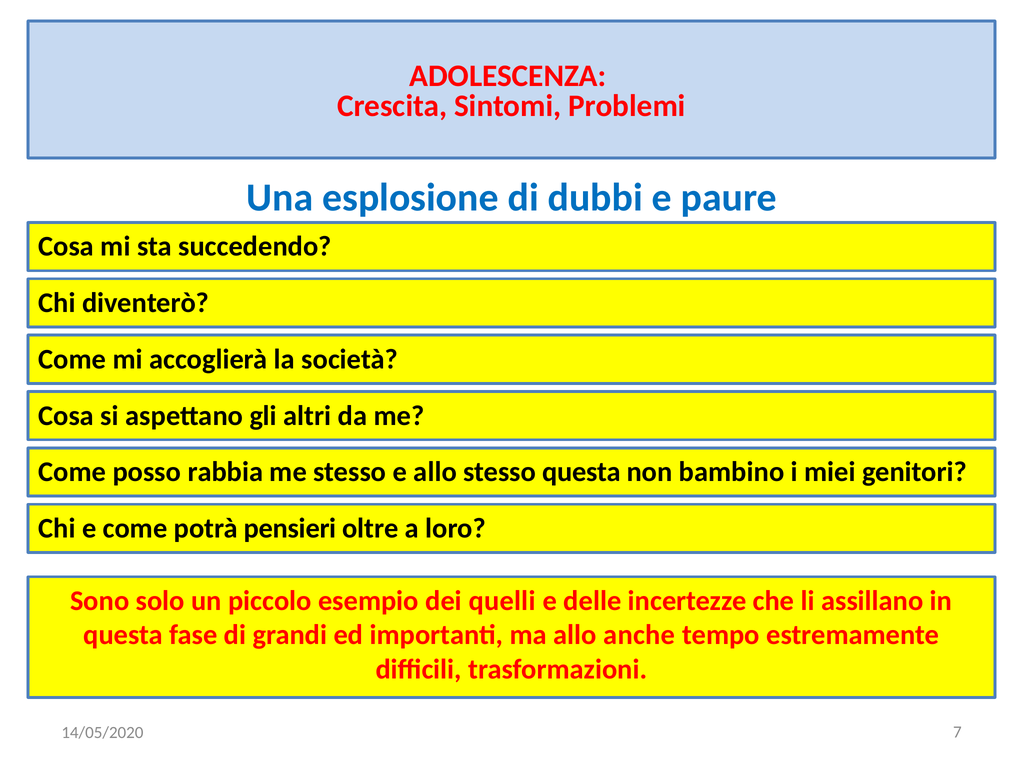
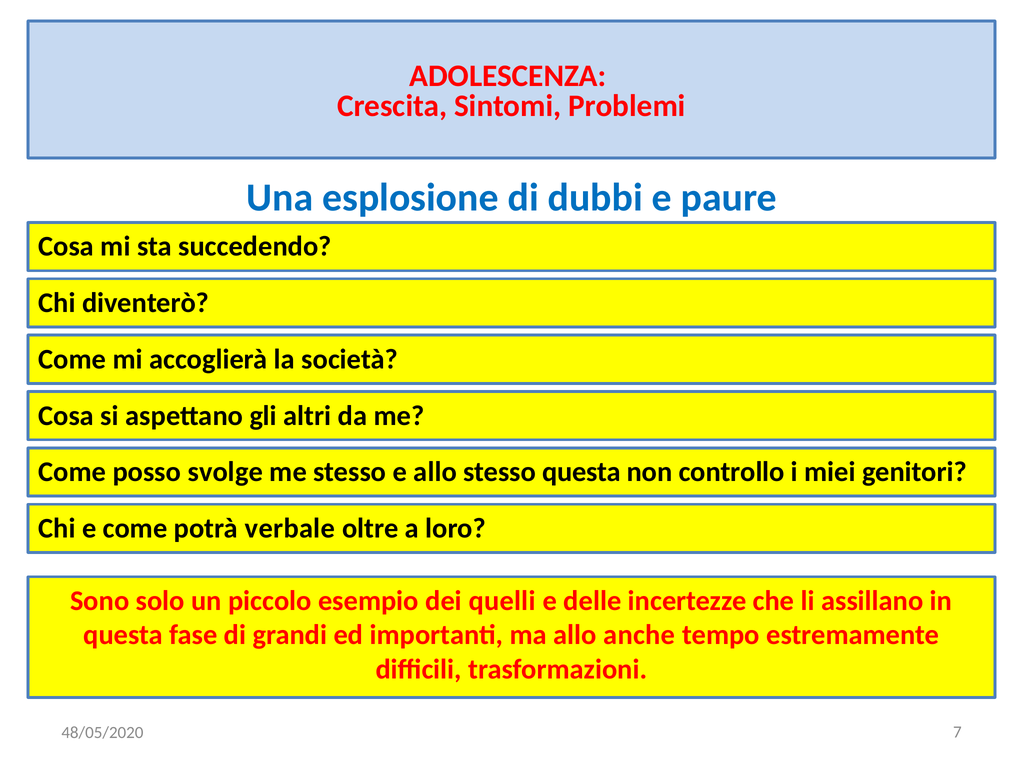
rabbia: rabbia -> svolge (225, 472)
bambino: bambino -> controllo (732, 472)
pensieri: pensieri -> verbale (290, 529)
14/05/2020: 14/05/2020 -> 48/05/2020 (102, 733)
